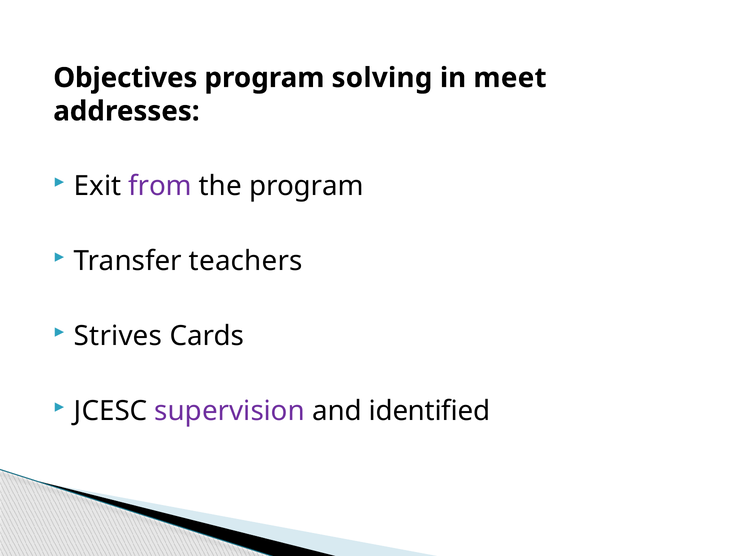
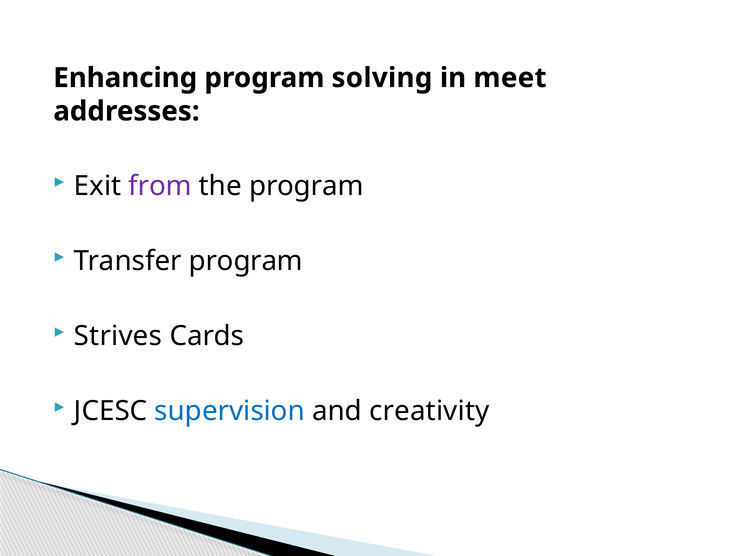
Objectives: Objectives -> Enhancing (125, 78)
Transfer teachers: teachers -> program (246, 261)
supervision colour: purple -> blue (230, 411)
identified: identified -> creativity (429, 411)
